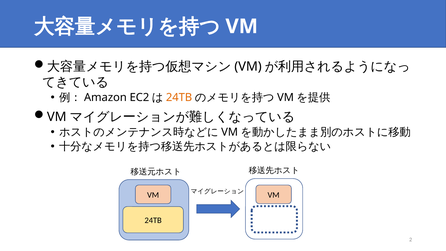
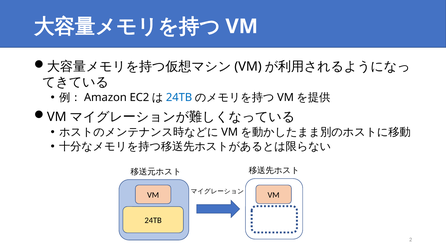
24TB colour: orange -> blue (179, 97)
